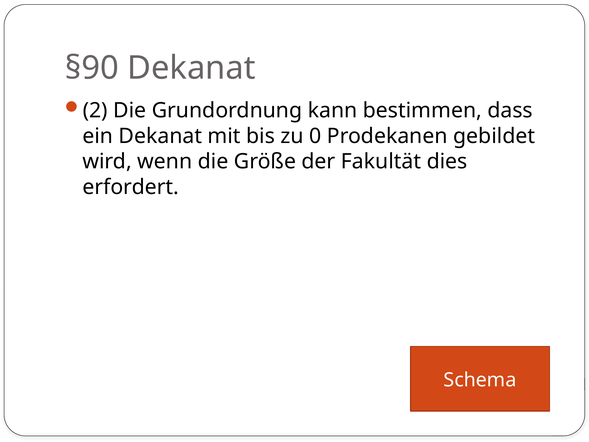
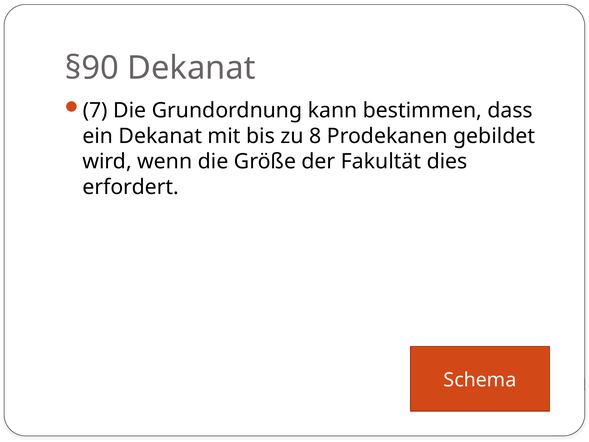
2: 2 -> 7 (95, 110)
0: 0 -> 8 (315, 136)
